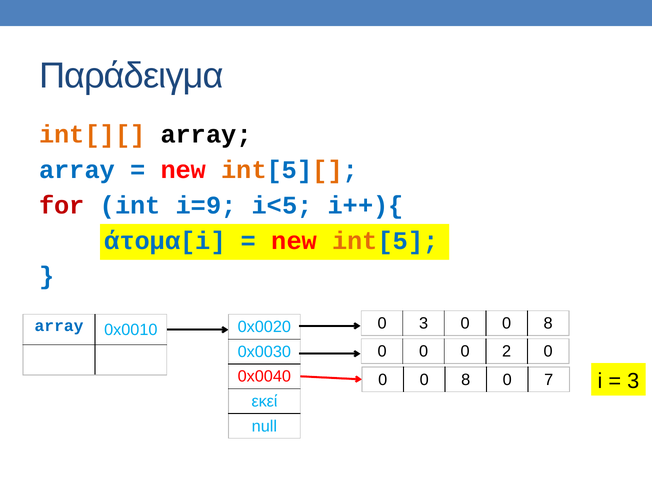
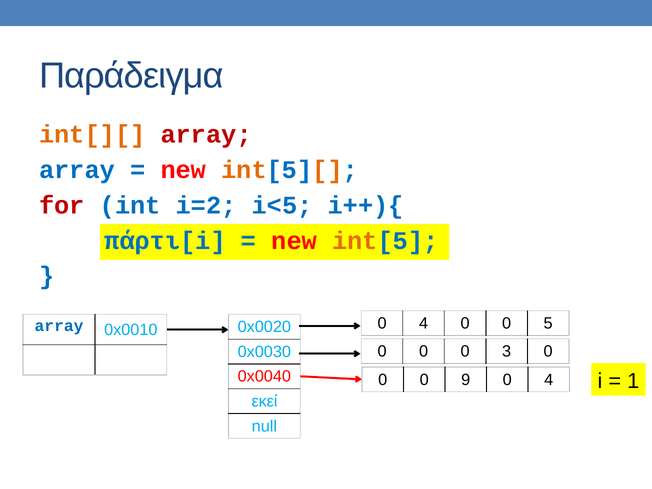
array colour: black -> red (206, 134)
i=9: i=9 -> i=2 (206, 205)
άτομα[i: άτομα[i -> πάρτι[i (165, 241)
3: 3 -> 4 (424, 323)
8: 8 -> 5 (548, 323)
2: 2 -> 3 (507, 351)
8: 8 -> 9 (466, 380)
7: 7 -> 4 (549, 380)
3: 3 -> 1 (633, 381)
